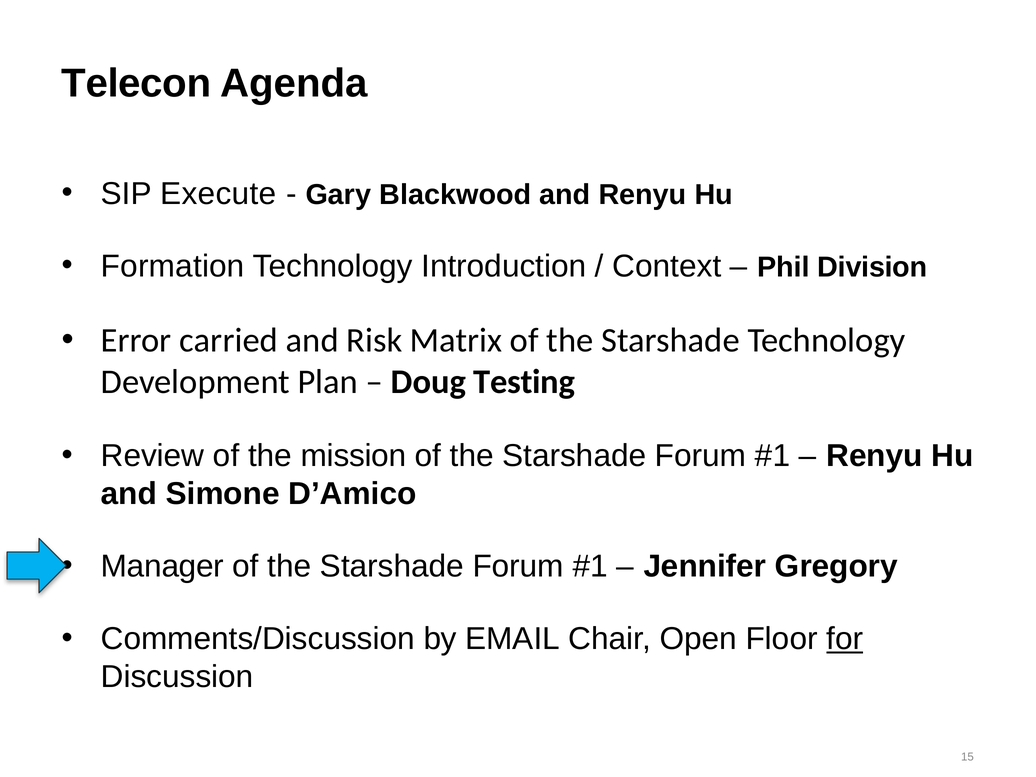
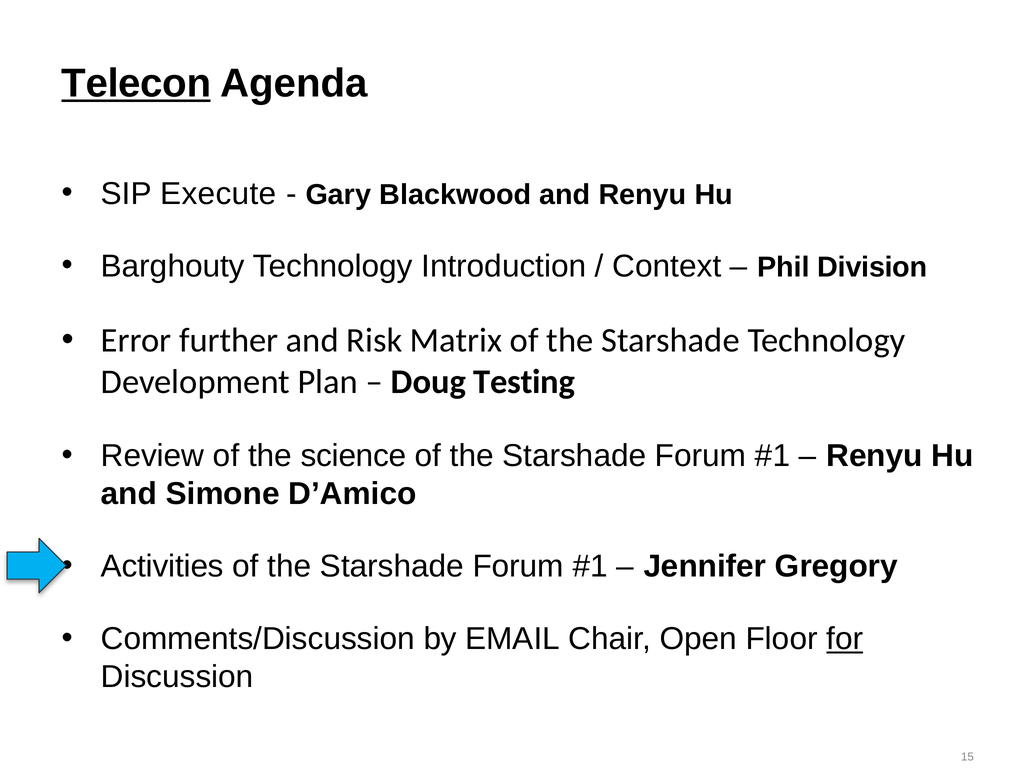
Telecon underline: none -> present (136, 84)
Formation: Formation -> Barghouty (173, 266)
carried: carried -> further (229, 341)
mission: mission -> science (353, 456)
Manager: Manager -> Activities (162, 566)
